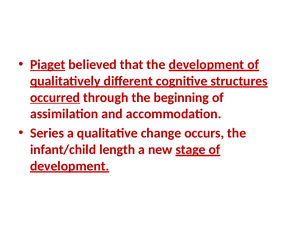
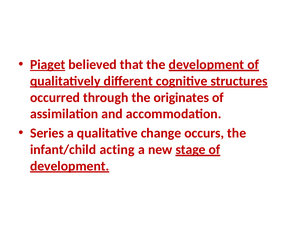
occurred underline: present -> none (55, 98)
beginning: beginning -> originates (181, 98)
length: length -> acting (117, 150)
